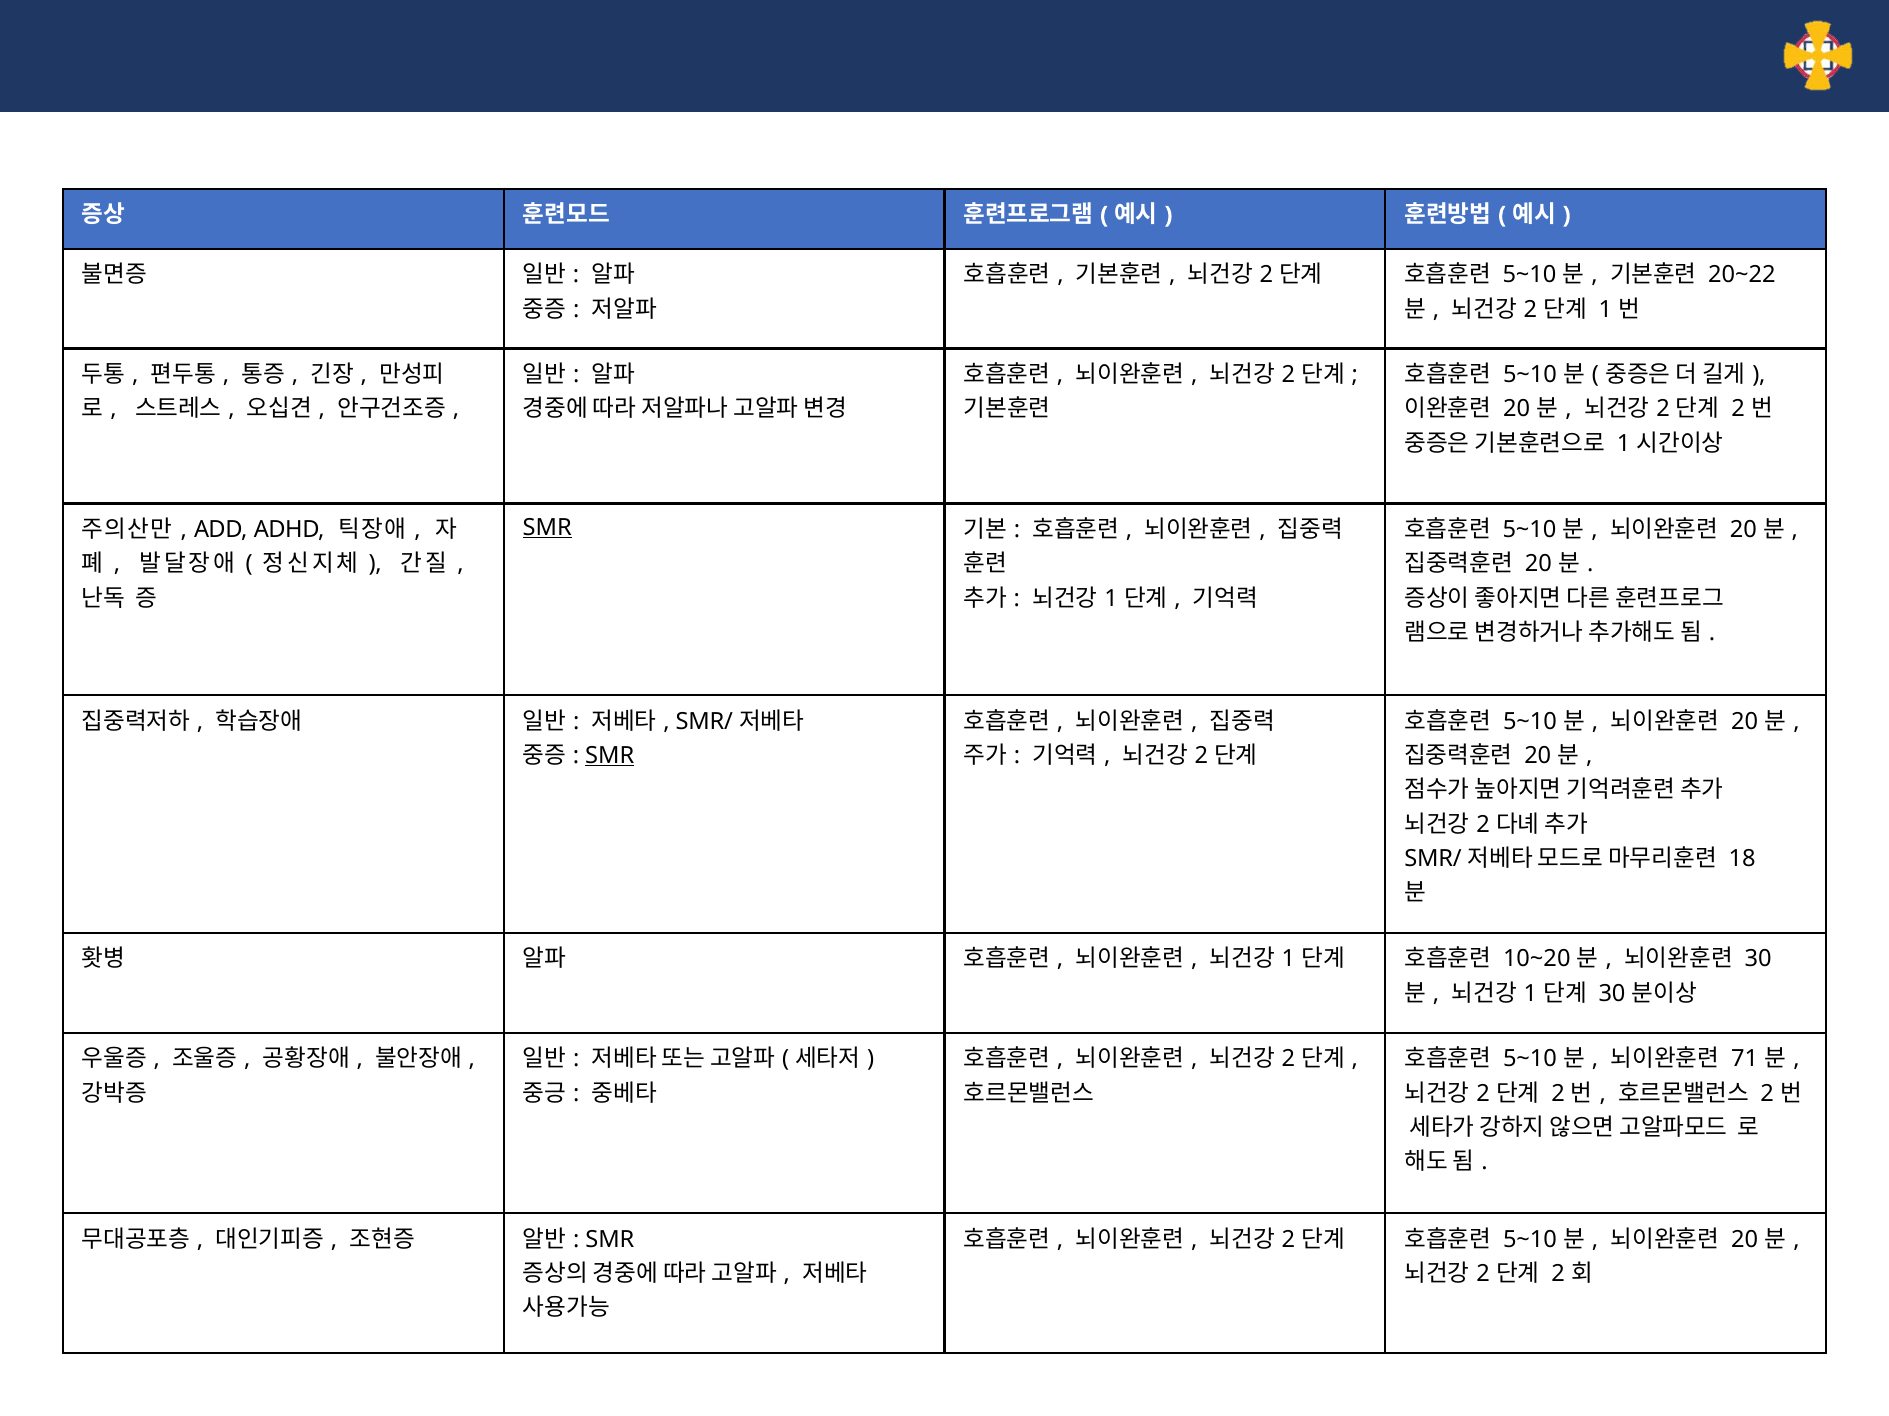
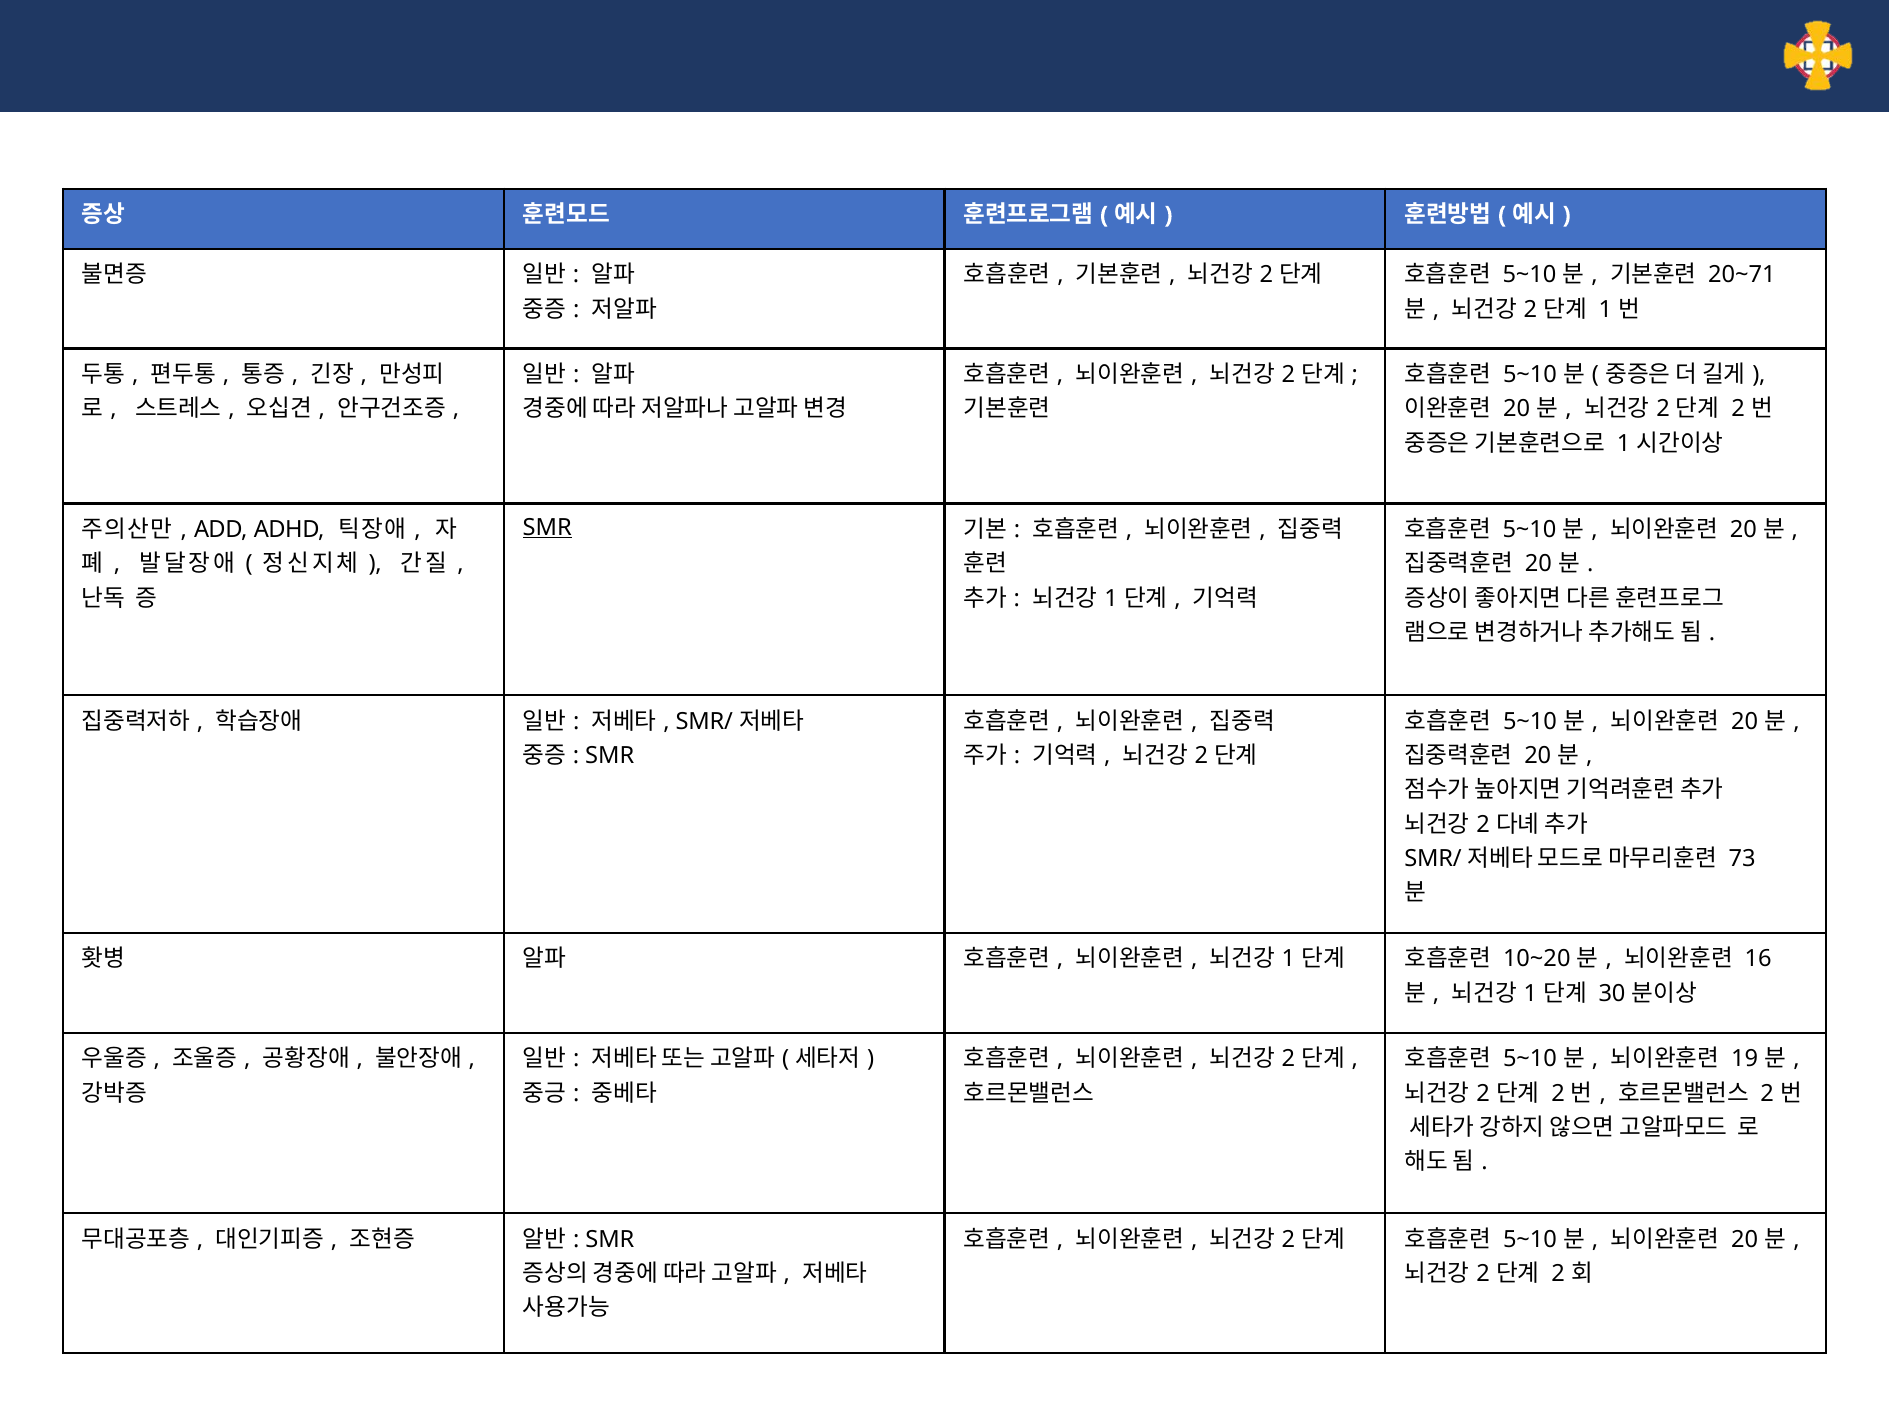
20~22: 20~22 -> 20~71 (1742, 275)
SMR underline: present -> none (610, 756)
18: 18 -> 73 (1742, 859)
30: 30 -> 16 (1758, 960)
71: 71 -> 19 (1745, 1060)
